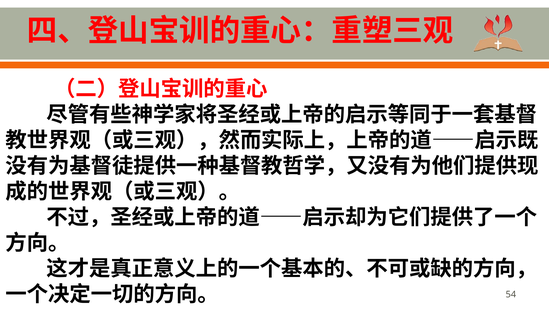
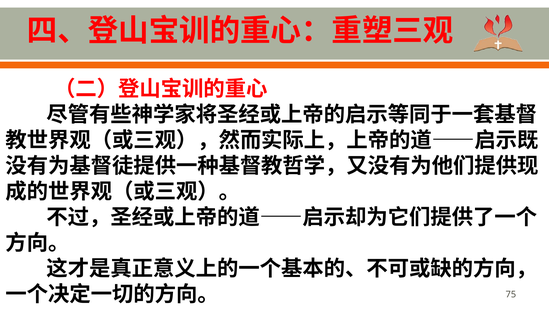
54: 54 -> 75 (511, 294)
